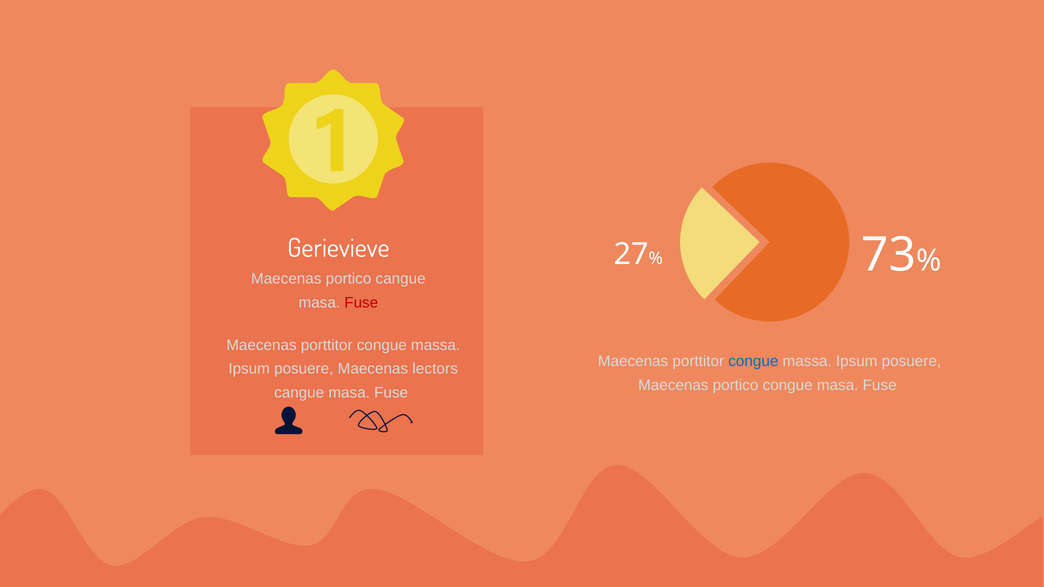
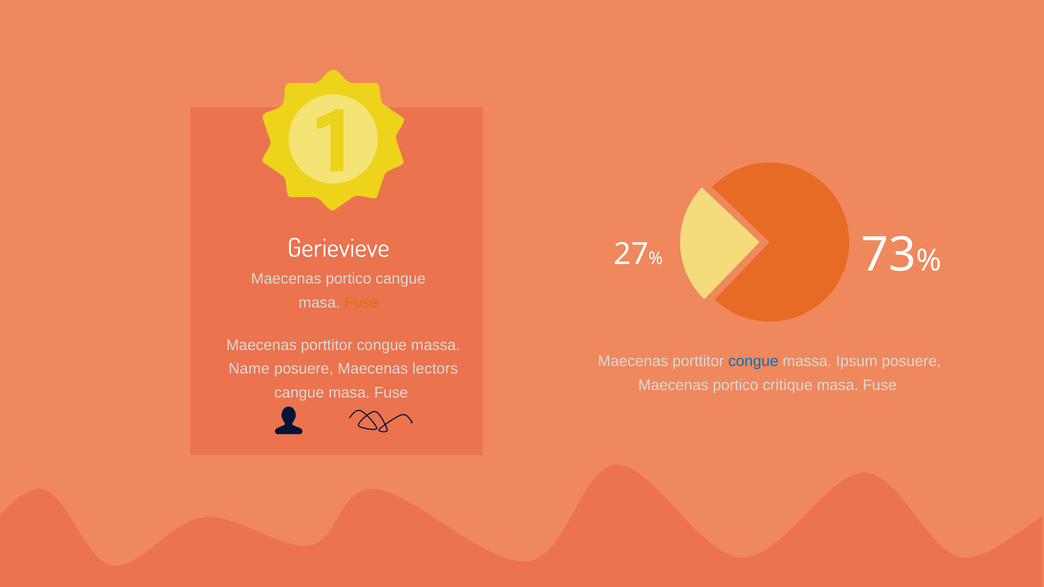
Fuse colour: red -> orange (361, 303)
Ipsum: Ipsum -> Name (249, 369)
portico congue: congue -> critique (788, 385)
